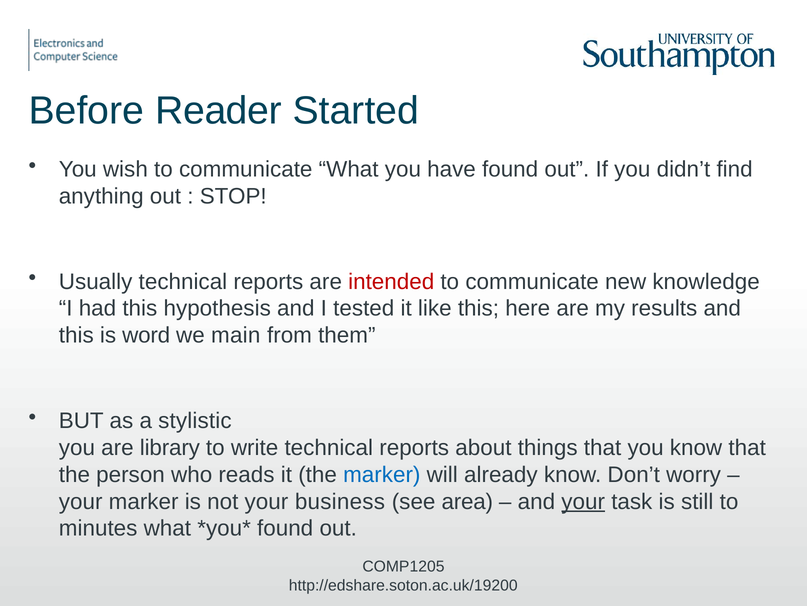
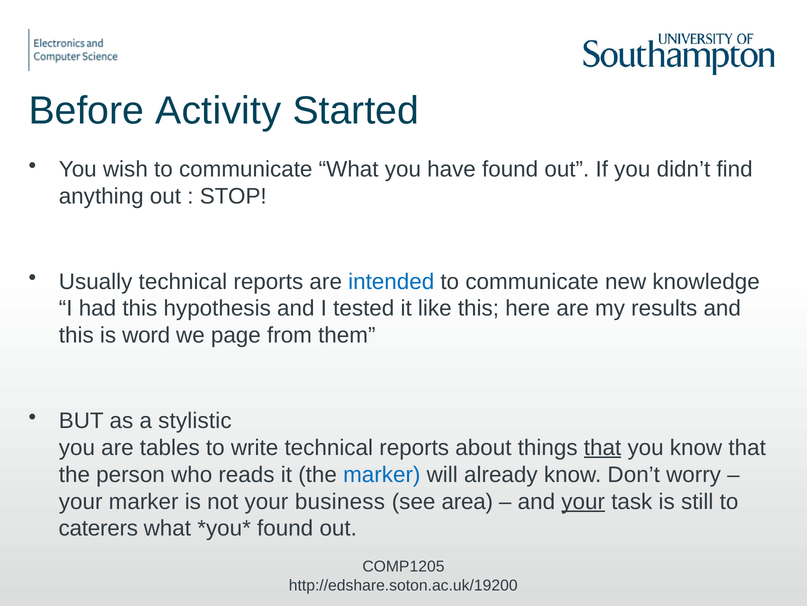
Reader: Reader -> Activity (218, 110)
intended colour: red -> blue (391, 281)
main: main -> page (236, 335)
library: library -> tables (170, 447)
that underline: none -> present (603, 447)
minutes: minutes -> caterers (98, 528)
